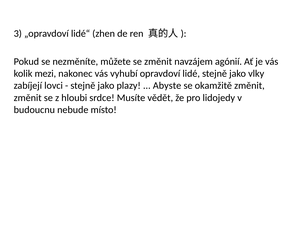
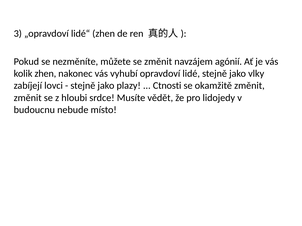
kolik mezi: mezi -> zhen (45, 74)
Abyste: Abyste -> Ctnosti (167, 86)
